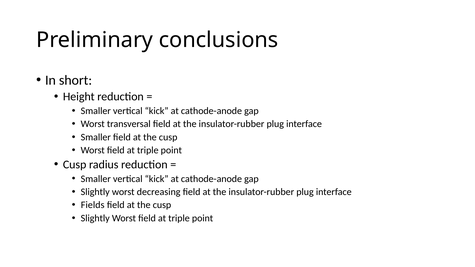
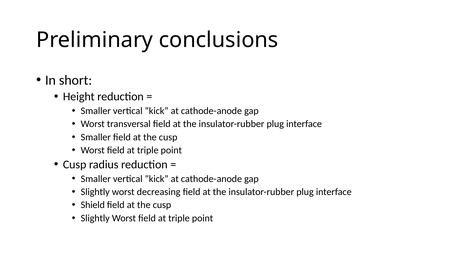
Fields: Fields -> Shield (93, 205)
